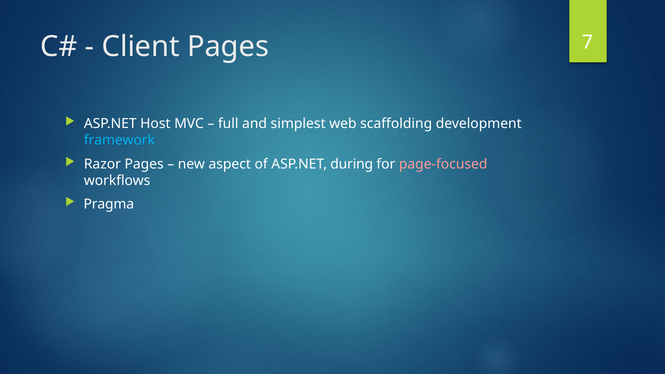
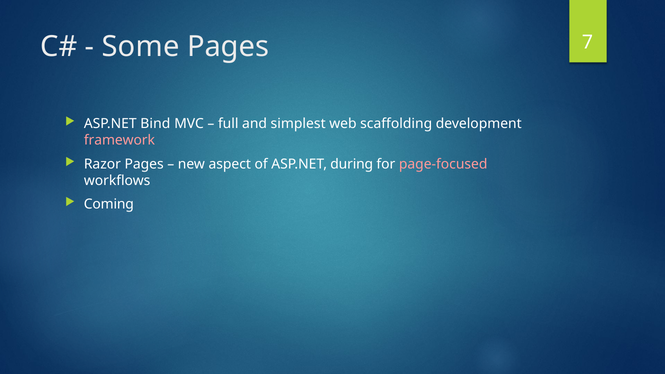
Client: Client -> Some (141, 47)
Host: Host -> Bind (155, 124)
framework colour: light blue -> pink (119, 140)
Pragma: Pragma -> Coming (109, 204)
